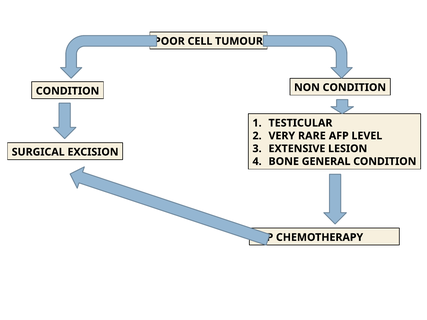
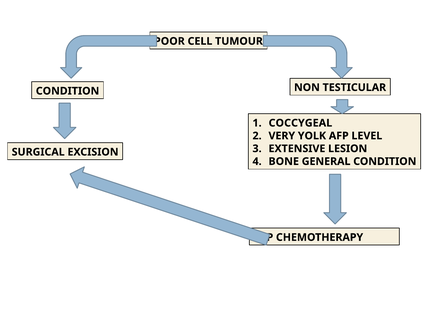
NON CONDITION: CONDITION -> TESTICULAR (354, 88)
TESTICULAR: TESTICULAR -> COCCYGEAL (300, 123)
RARE: RARE -> YOLK (312, 136)
